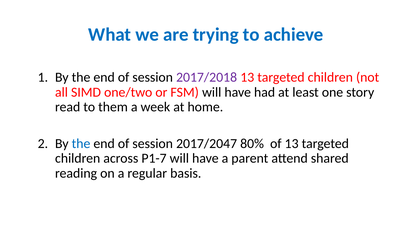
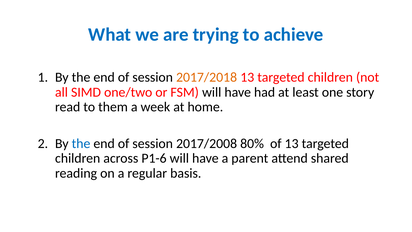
2017/2018 colour: purple -> orange (207, 77)
2017/2047: 2017/2047 -> 2017/2008 (207, 143)
P1-7: P1-7 -> P1-6 (154, 158)
